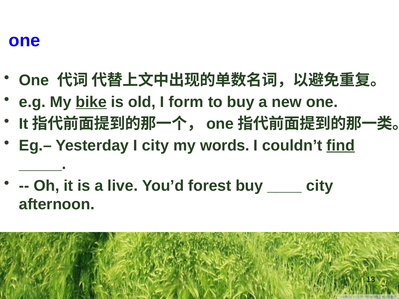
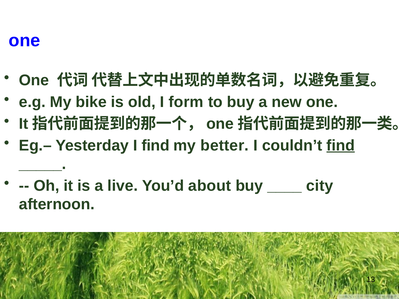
bike underline: present -> none (91, 102)
I city: city -> find (156, 146)
words: words -> better (225, 146)
forest: forest -> about (210, 186)
